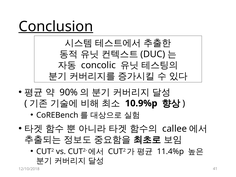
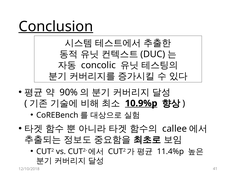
10.9%p underline: none -> present (141, 103)
